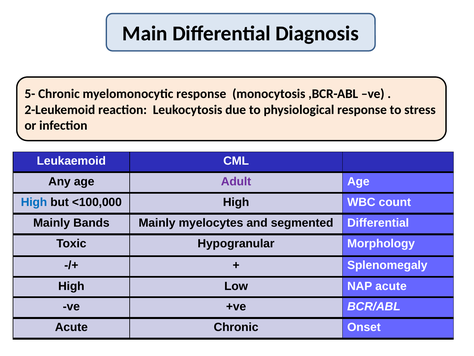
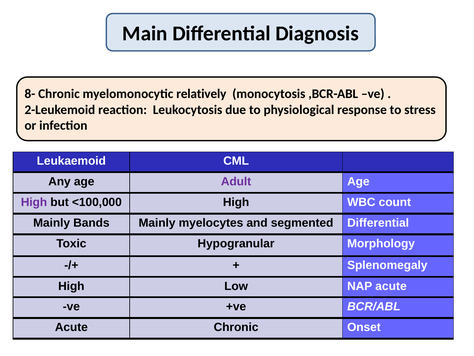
5-: 5- -> 8- (30, 94)
myelomonocytic response: response -> relatively (201, 94)
High colour: blue -> purple (34, 202)
